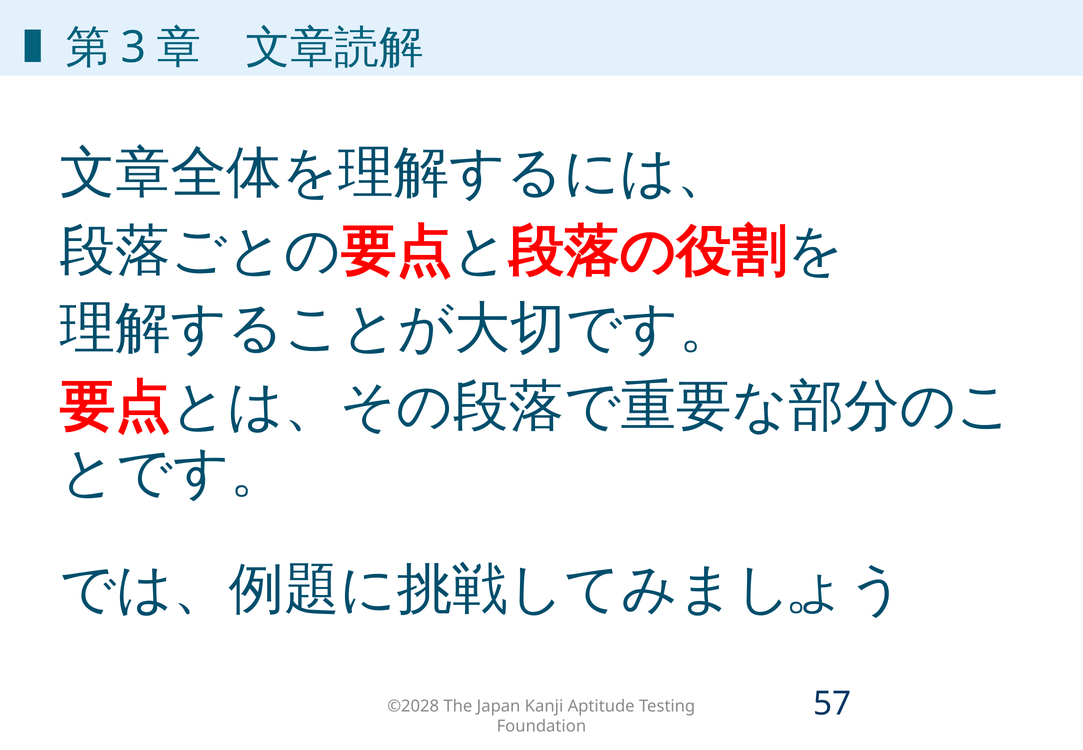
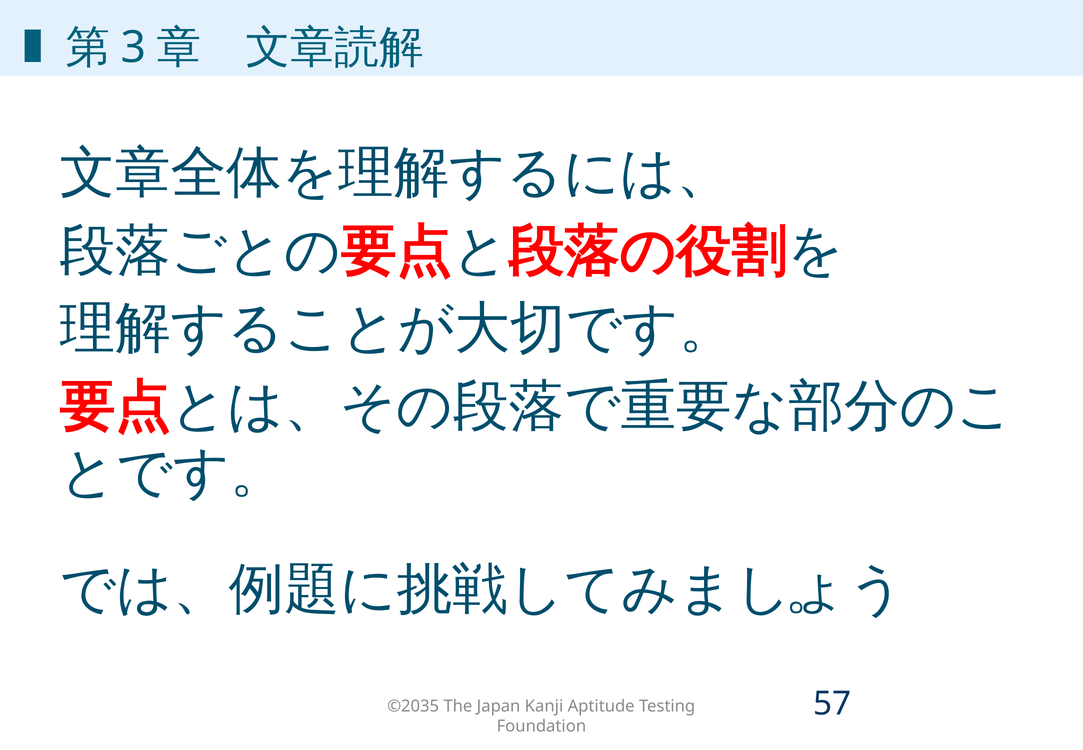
©2028: ©2028 -> ©2035 (413, 706)
